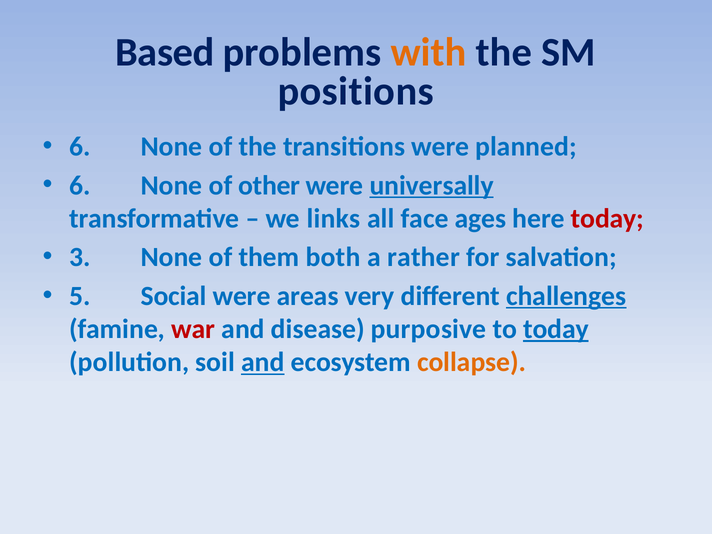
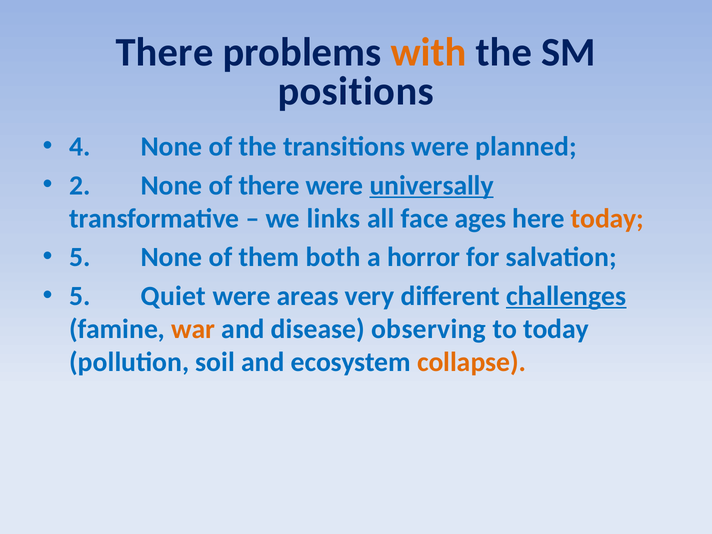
Based: Based -> There (165, 52)
6: 6 -> 4 (80, 147)
6: 6 -> 2 (80, 185)
of other: other -> there (269, 185)
today colour: red -> orange (607, 219)
3: 3 -> 5 (80, 257)
rather: rather -> horror (424, 257)
Social: Social -> Quiet (173, 296)
war colour: red -> orange (193, 329)
purposive: purposive -> observing (429, 329)
today underline: present -> none (556, 329)
and underline: present -> none (263, 362)
